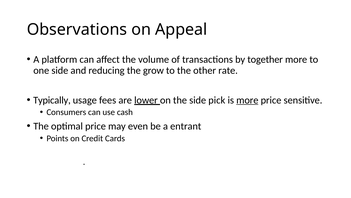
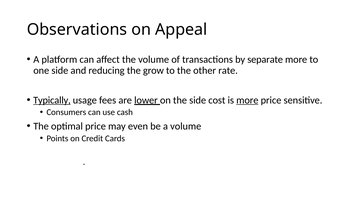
together: together -> separate (265, 59)
Typically underline: none -> present (52, 100)
pick: pick -> cost (217, 100)
a entrant: entrant -> volume (186, 126)
